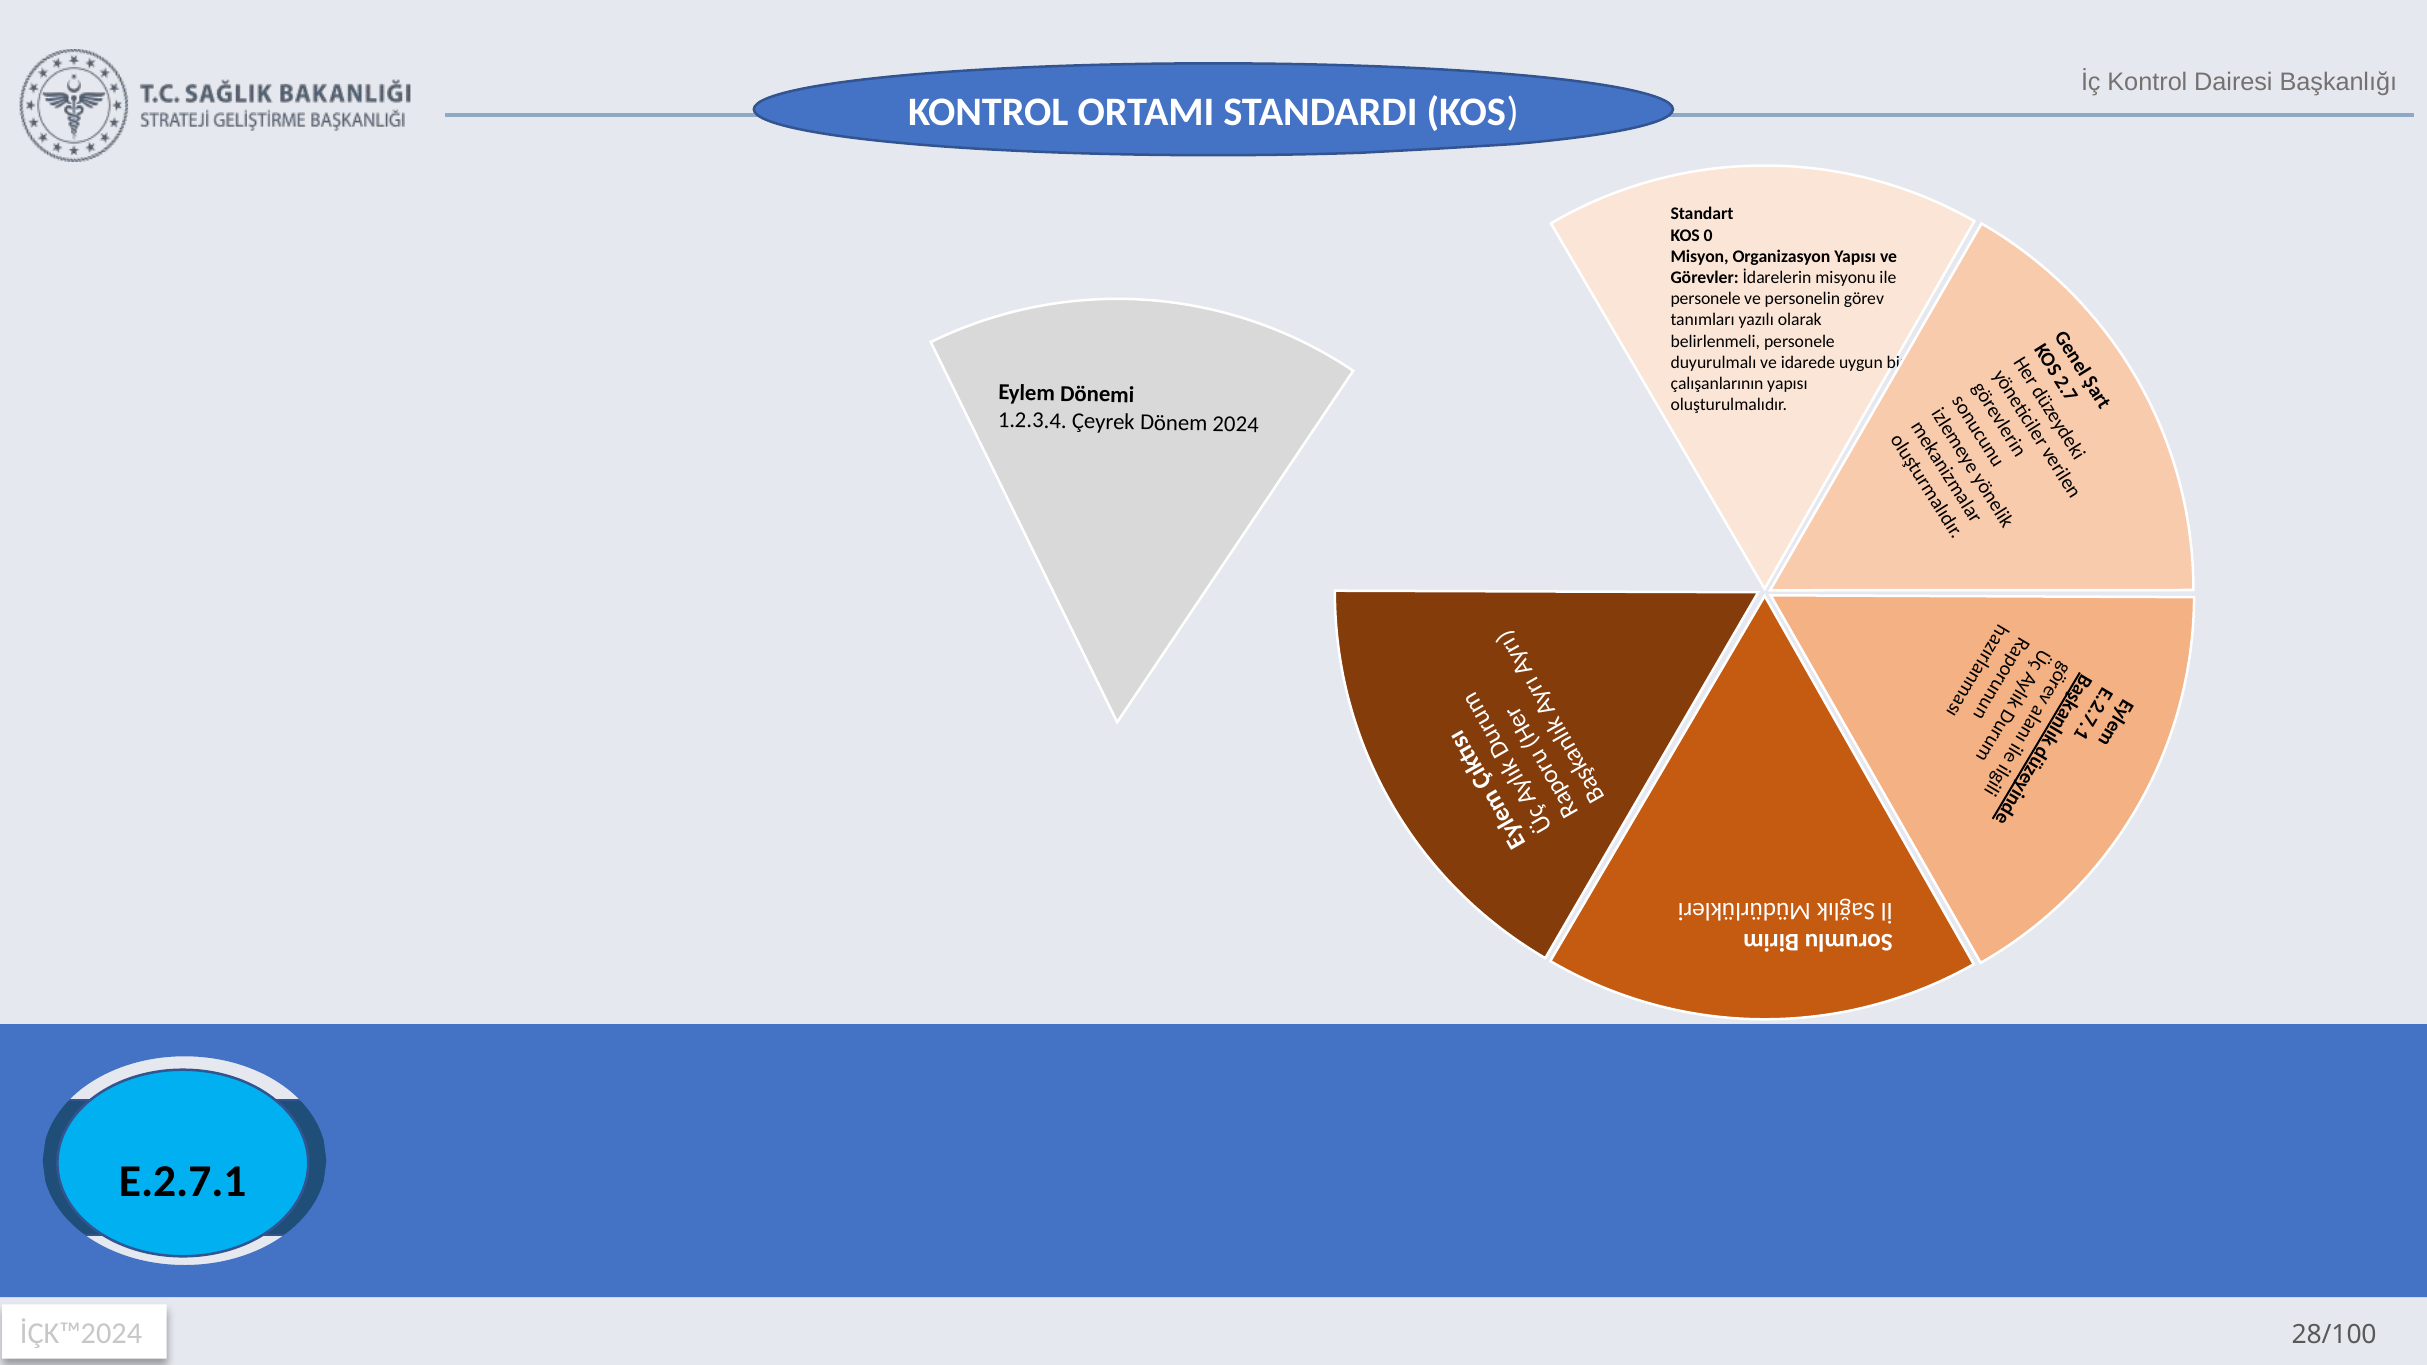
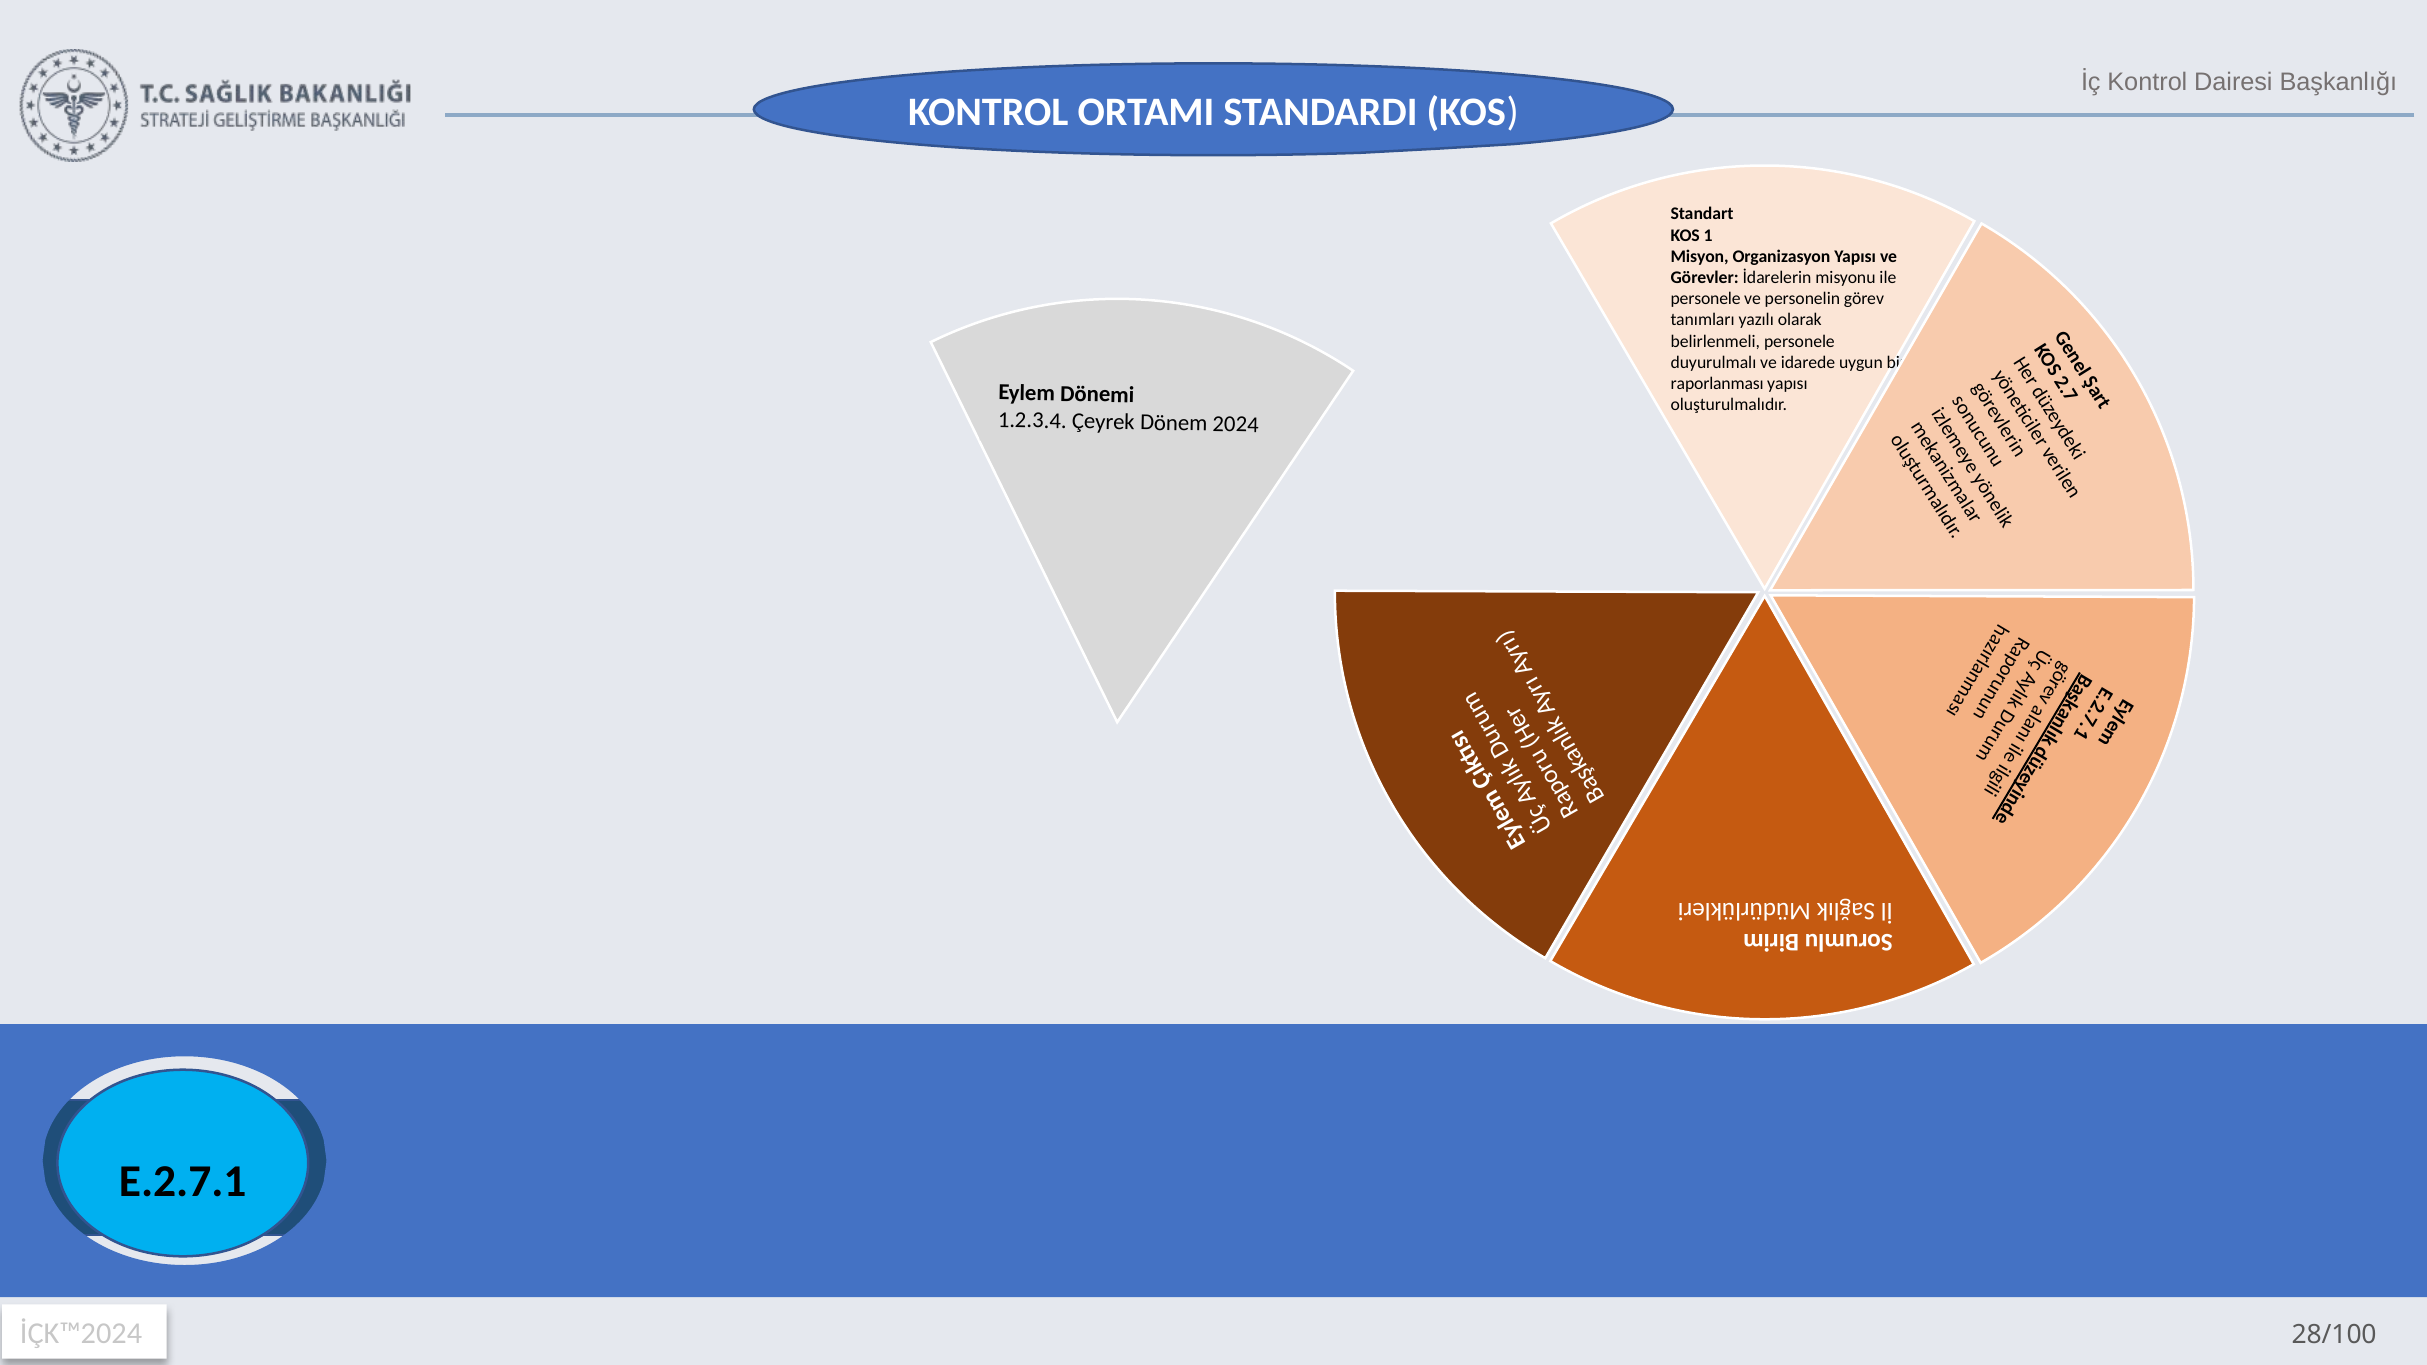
KOS 0: 0 -> 1 (1708, 235)
çalışanlarının: çalışanlarının -> raporlanması (1717, 384)
